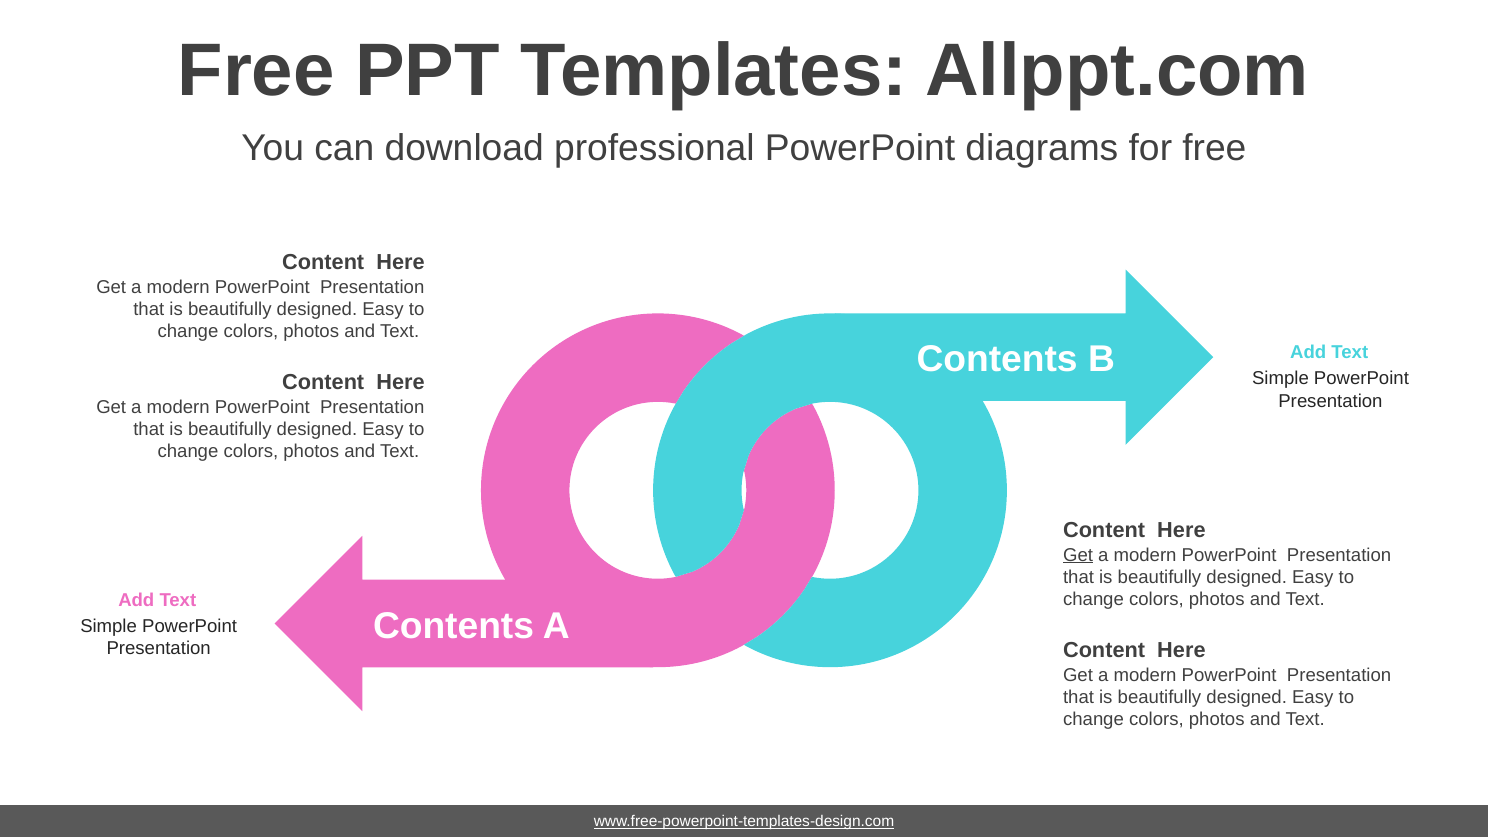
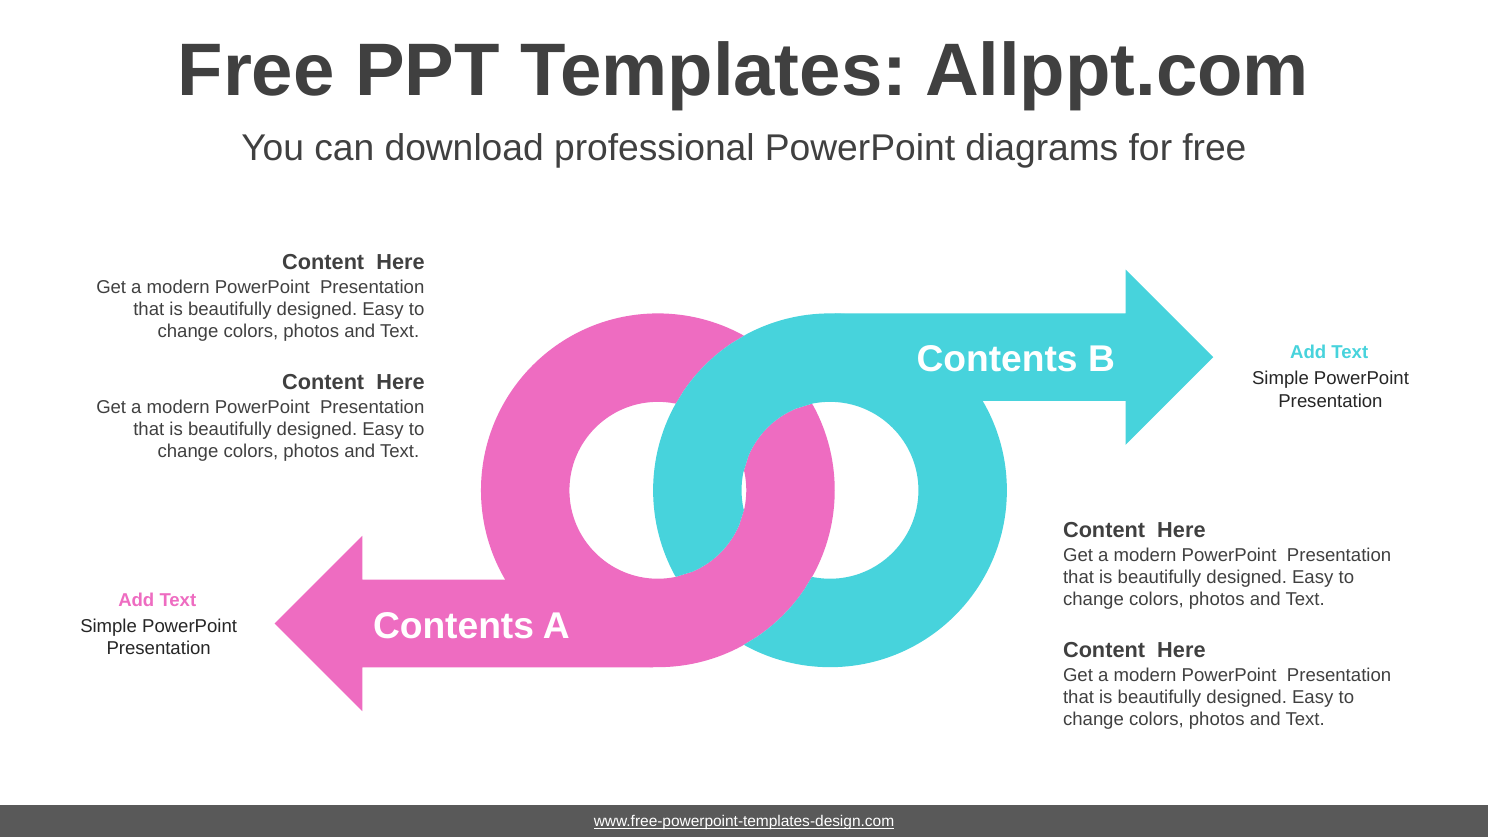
Get underline: present -> none (1078, 555)
